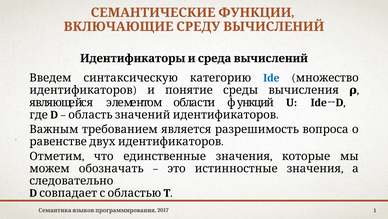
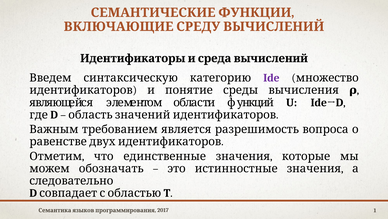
Ide colour: blue -> purple (271, 78)
